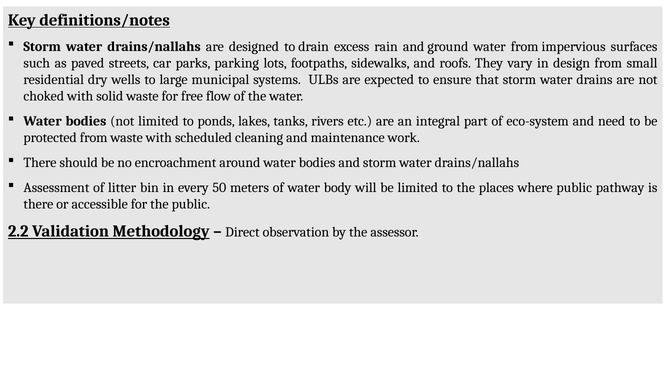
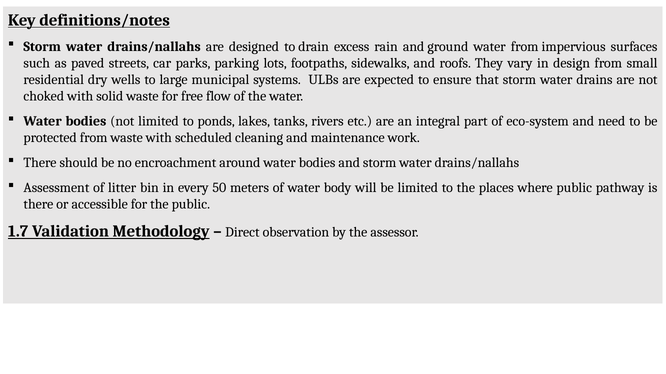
2.2: 2.2 -> 1.7 (18, 232)
